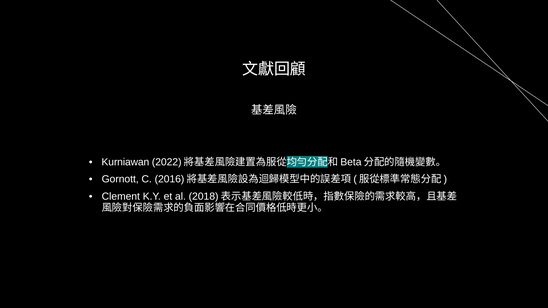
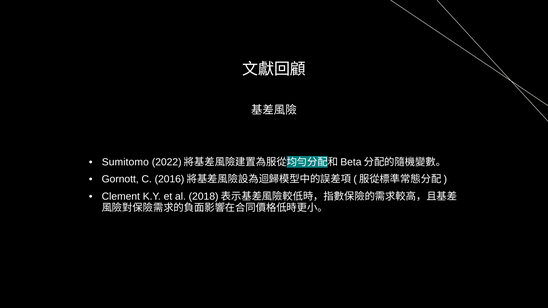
Kurniawan: Kurniawan -> Sumitomo (125, 162)
